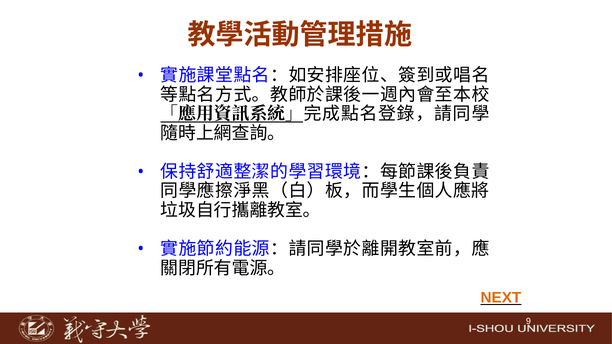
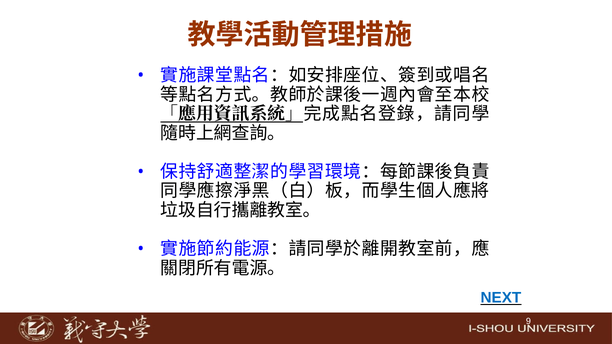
NEXT colour: orange -> blue (501, 298)
